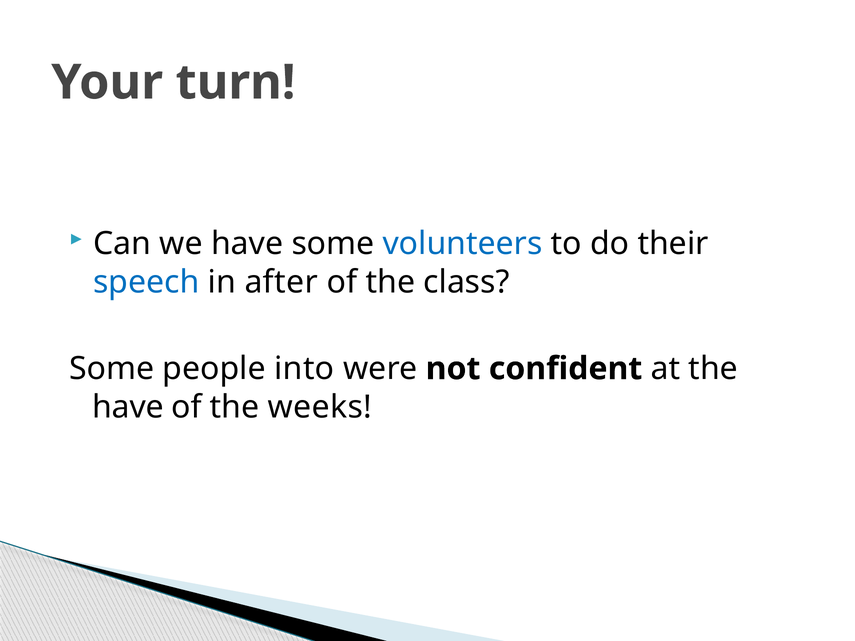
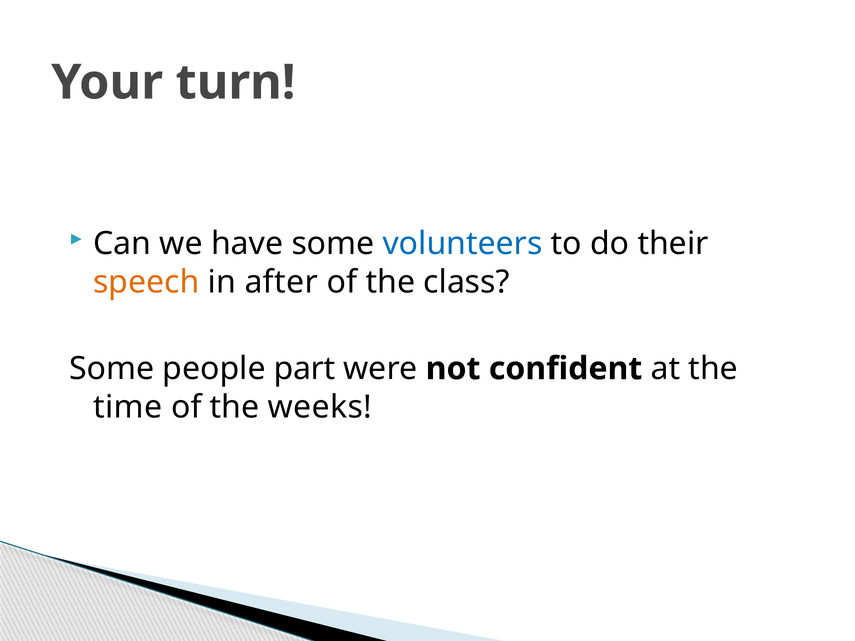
speech colour: blue -> orange (146, 282)
into: into -> part (305, 369)
have: have -> time (128, 407)
